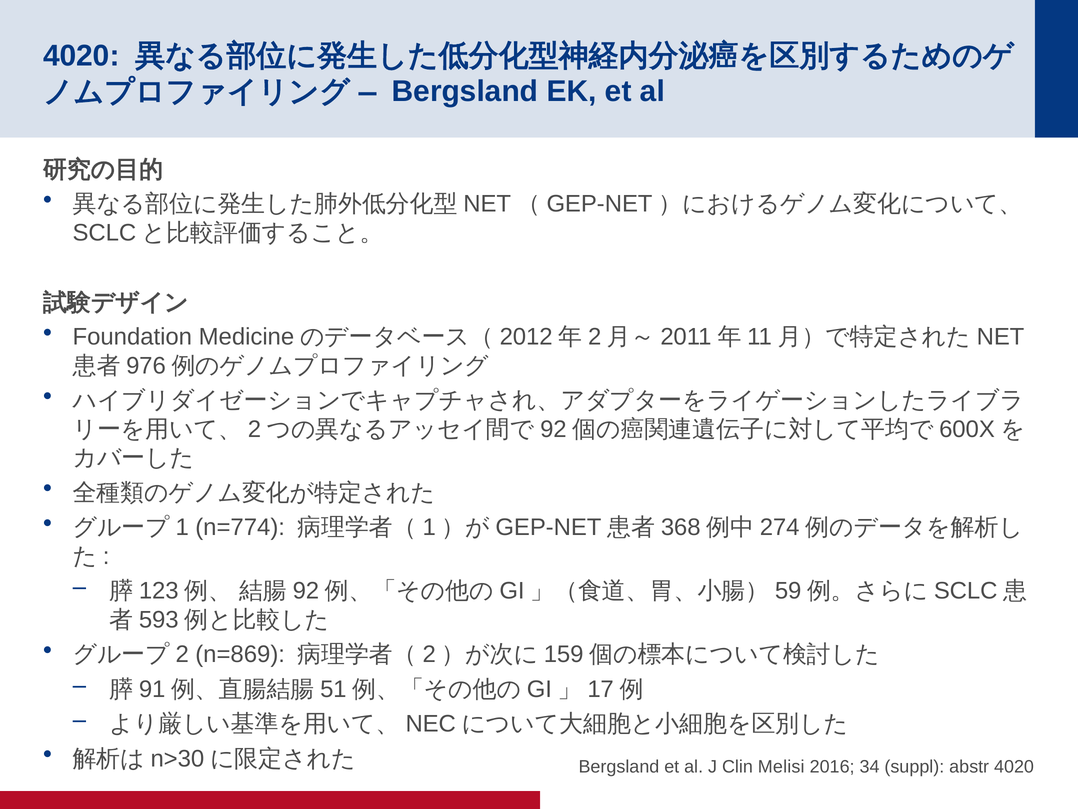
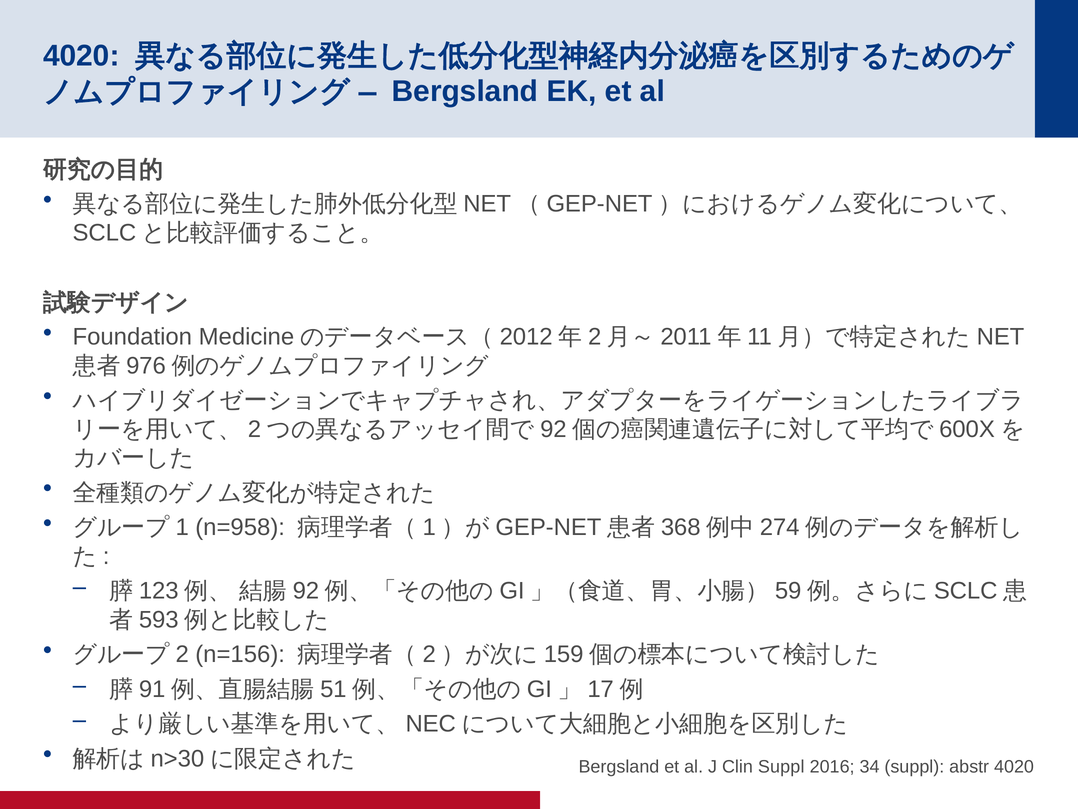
n=774: n=774 -> n=958 (240, 527)
n=869: n=869 -> n=156 (240, 654)
Clin Melisi: Melisi -> Suppl (781, 767)
